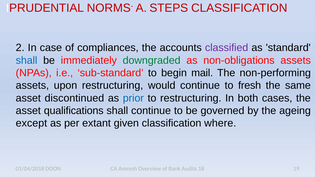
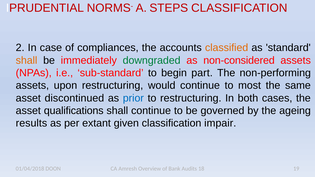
classified colour: purple -> orange (227, 48)
shall colour: blue -> orange (27, 60)
non-obligations: non-obligations -> non-considered (239, 60)
mail: mail -> part (202, 73)
fresh: fresh -> most (250, 86)
except: except -> results (31, 123)
where: where -> impair (220, 123)
